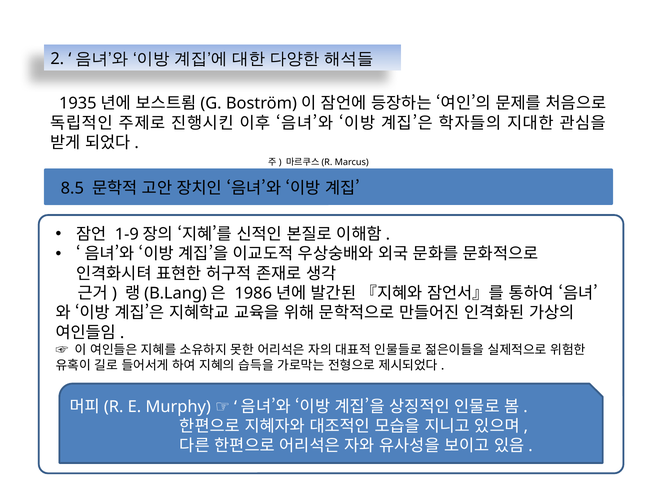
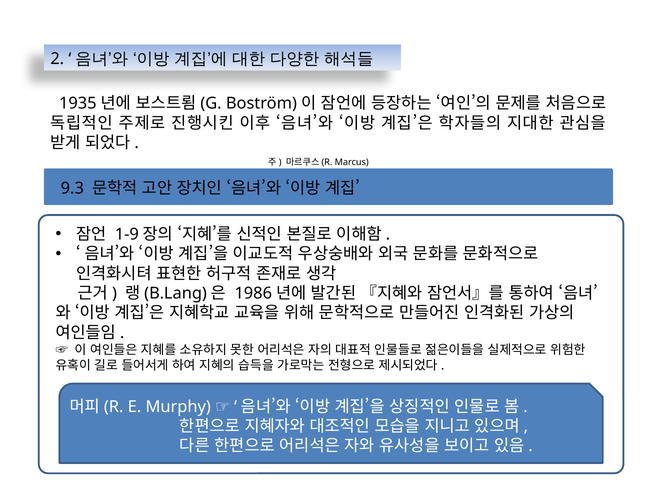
8.5: 8.5 -> 9.3 (72, 188)
